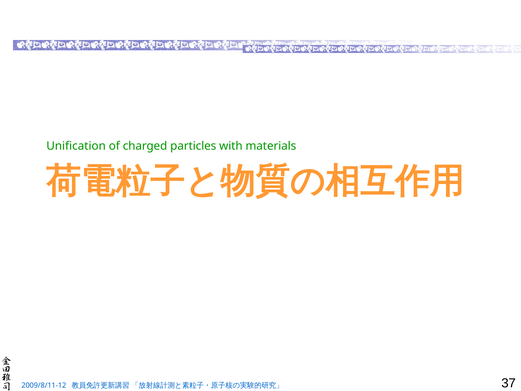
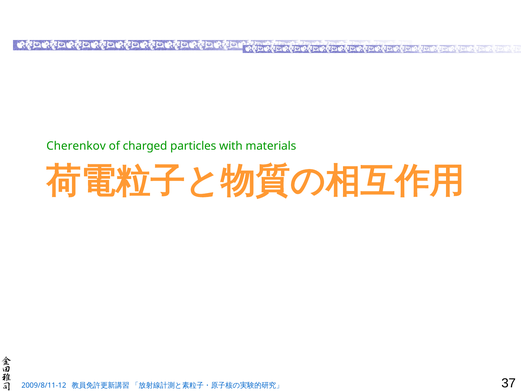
Unification: Unification -> Cherenkov (76, 146)
